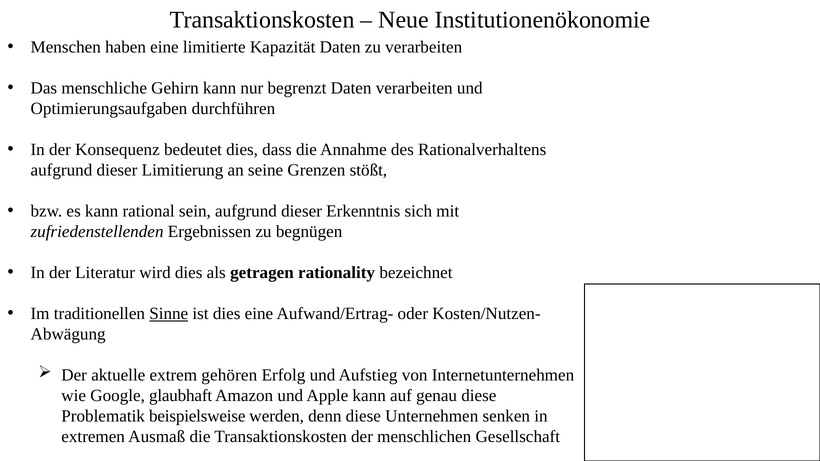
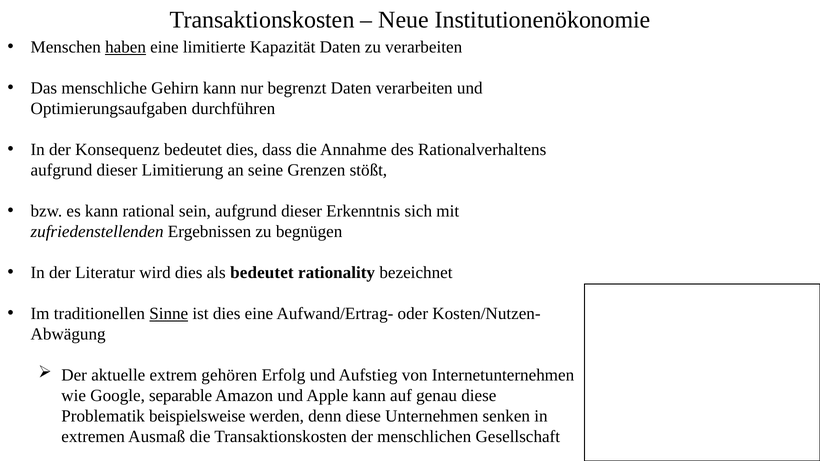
haben underline: none -> present (126, 47)
als getragen: getragen -> bedeutet (262, 273)
glaubhaft: glaubhaft -> separable (181, 396)
